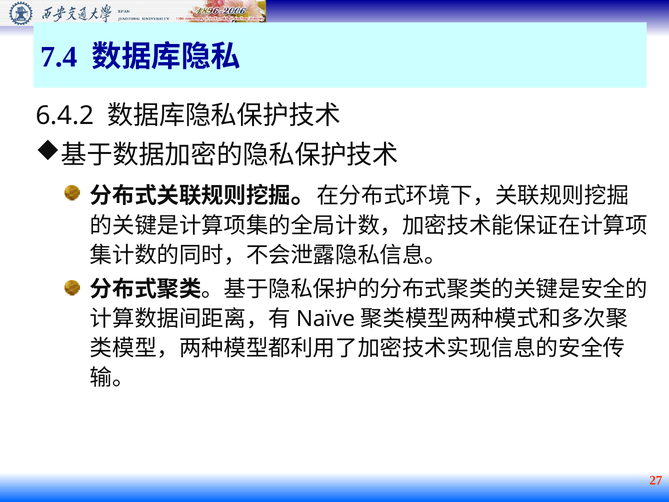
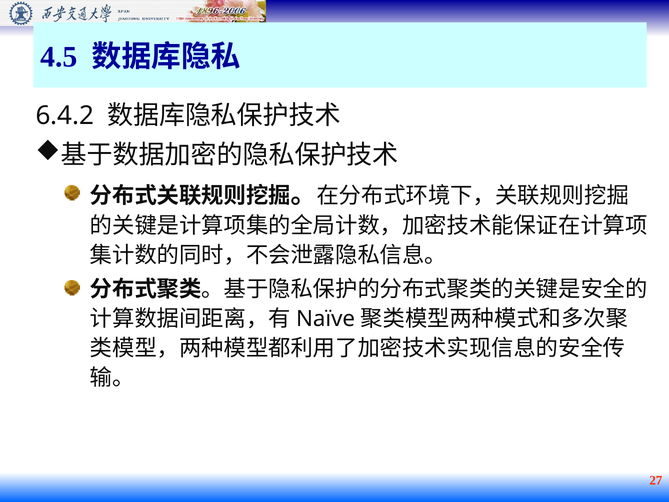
7.4: 7.4 -> 4.5 (59, 57)
